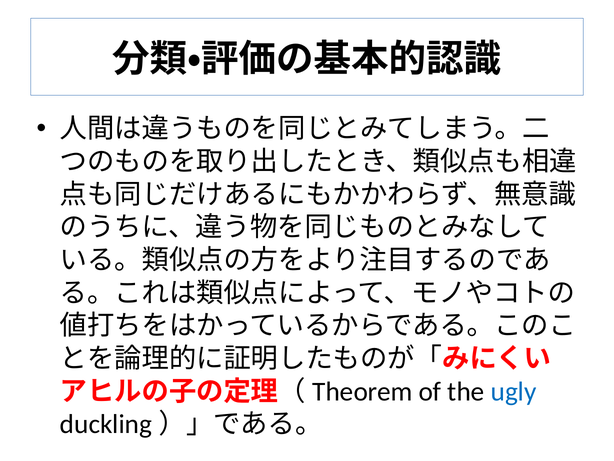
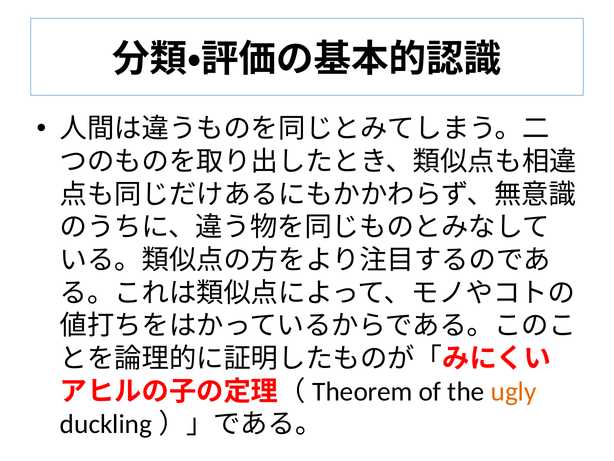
ugly colour: blue -> orange (514, 391)
